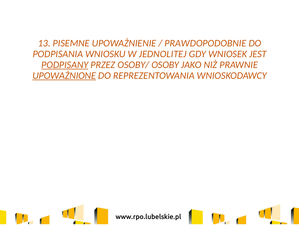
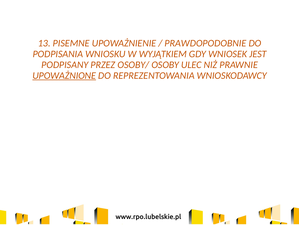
JEDNOLITEJ: JEDNOLITEJ -> WYJĄTKIEM (163, 54)
PODPISANY underline: present -> none (65, 65)
JAKO: JAKO -> ULEC (191, 65)
